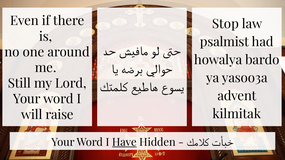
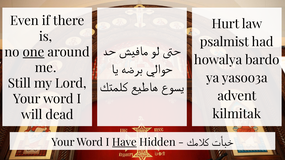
Stop: Stop -> Hurt (226, 24)
one underline: none -> present (34, 52)
raise: raise -> dead (60, 115)
